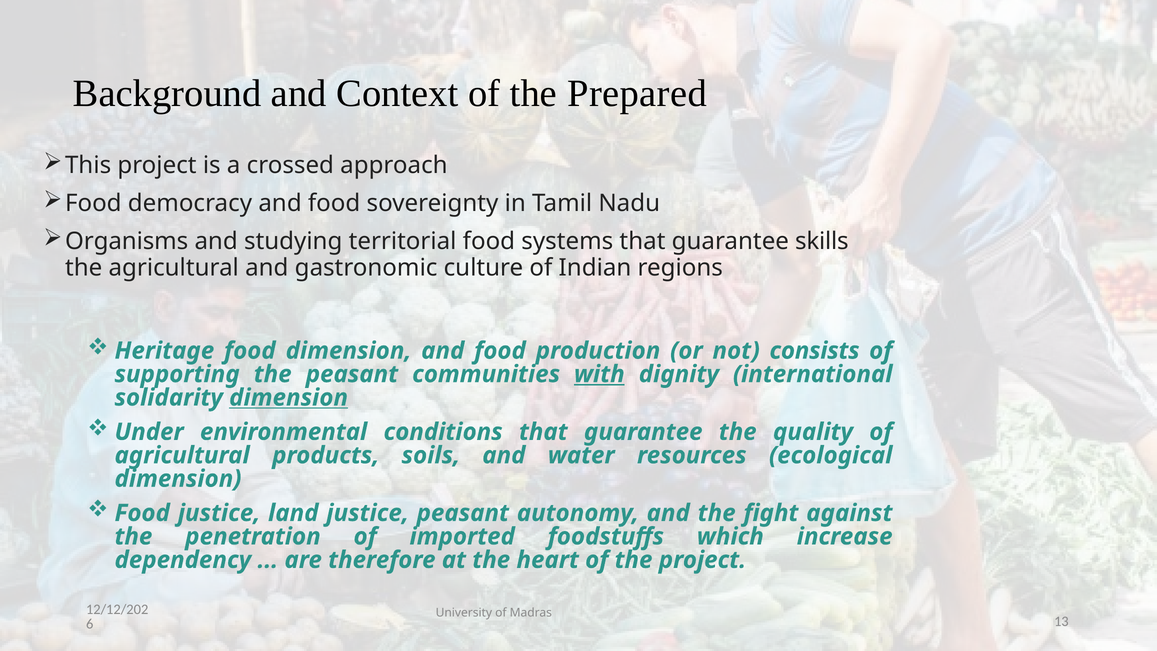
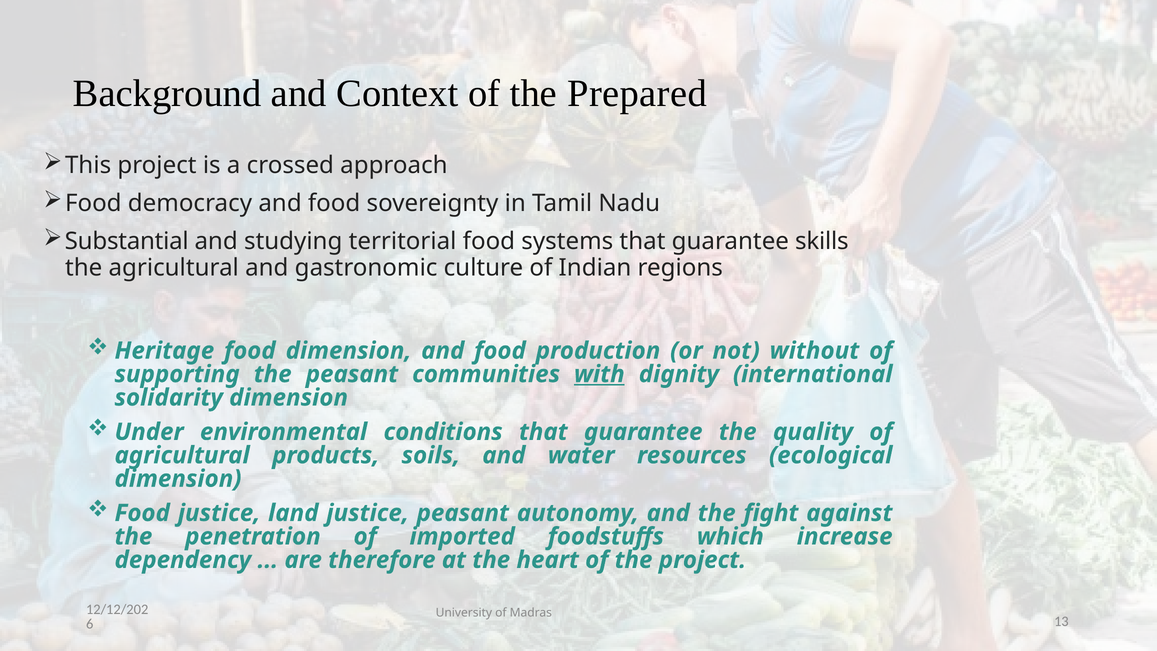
Organisms: Organisms -> Substantial (127, 241)
consists: consists -> without (814, 351)
dimension underline: present -> none (289, 398)
